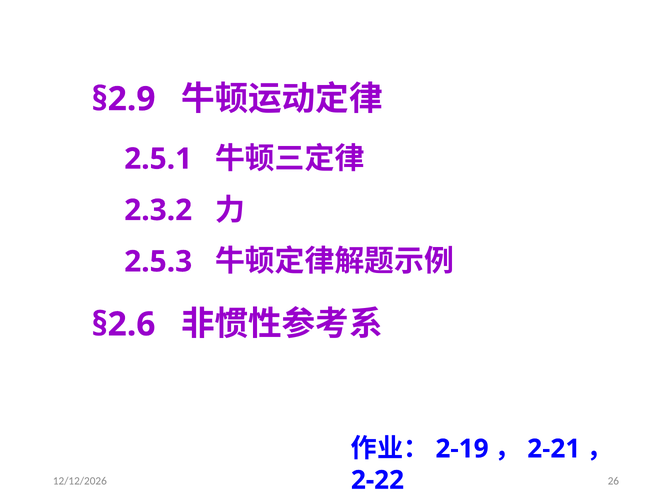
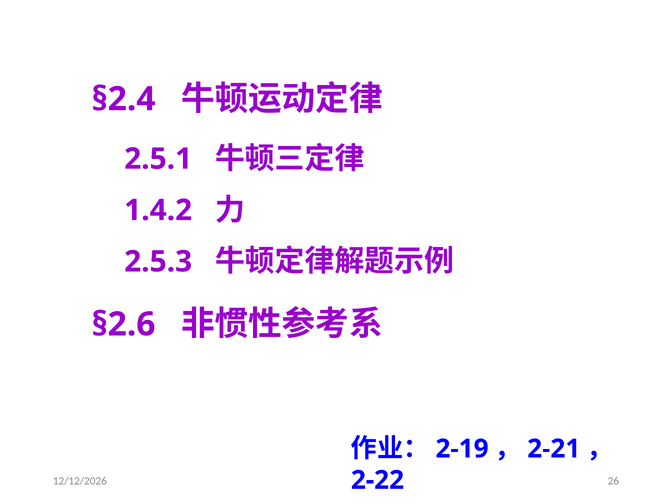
§2.9: §2.9 -> §2.4 (123, 99)
2.3.2: 2.3.2 -> 1.4.2 (158, 210)
